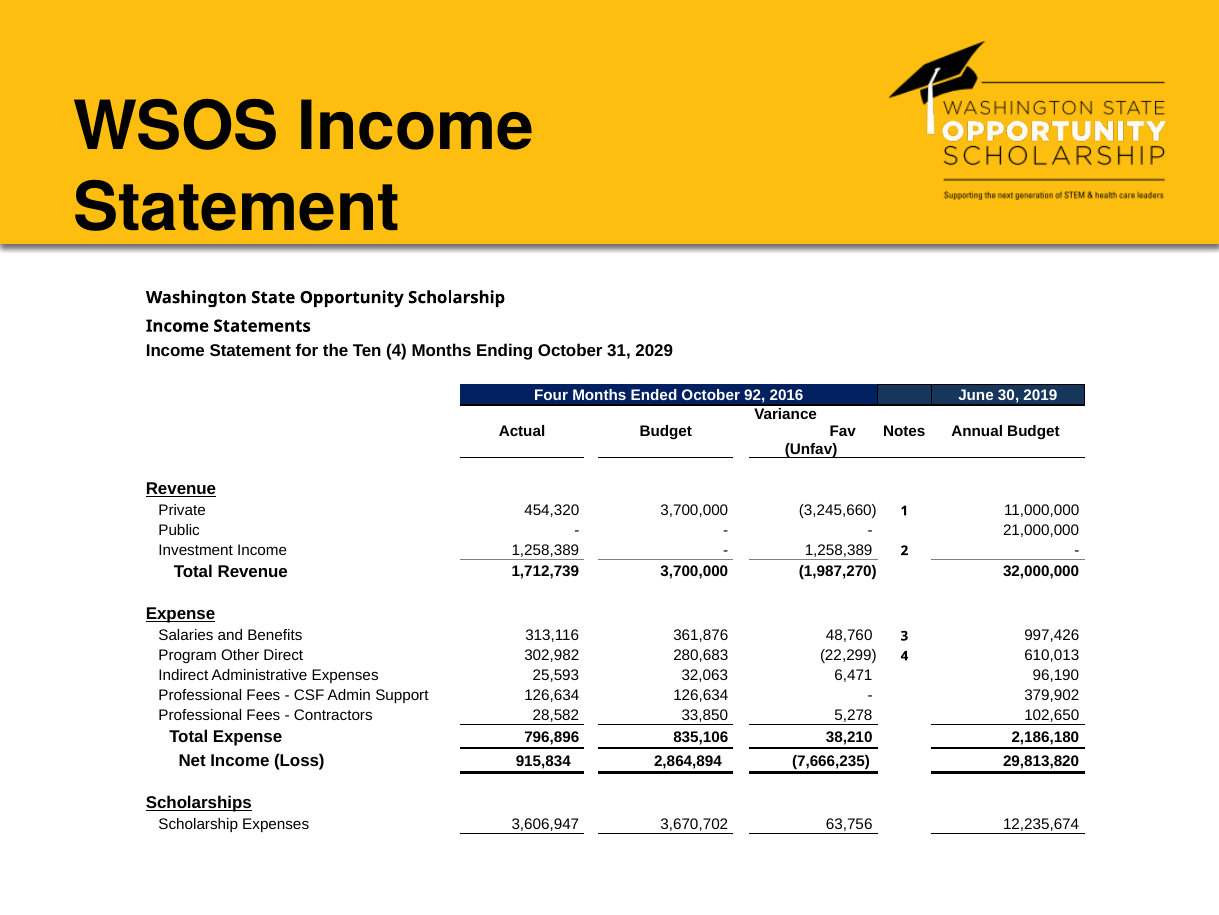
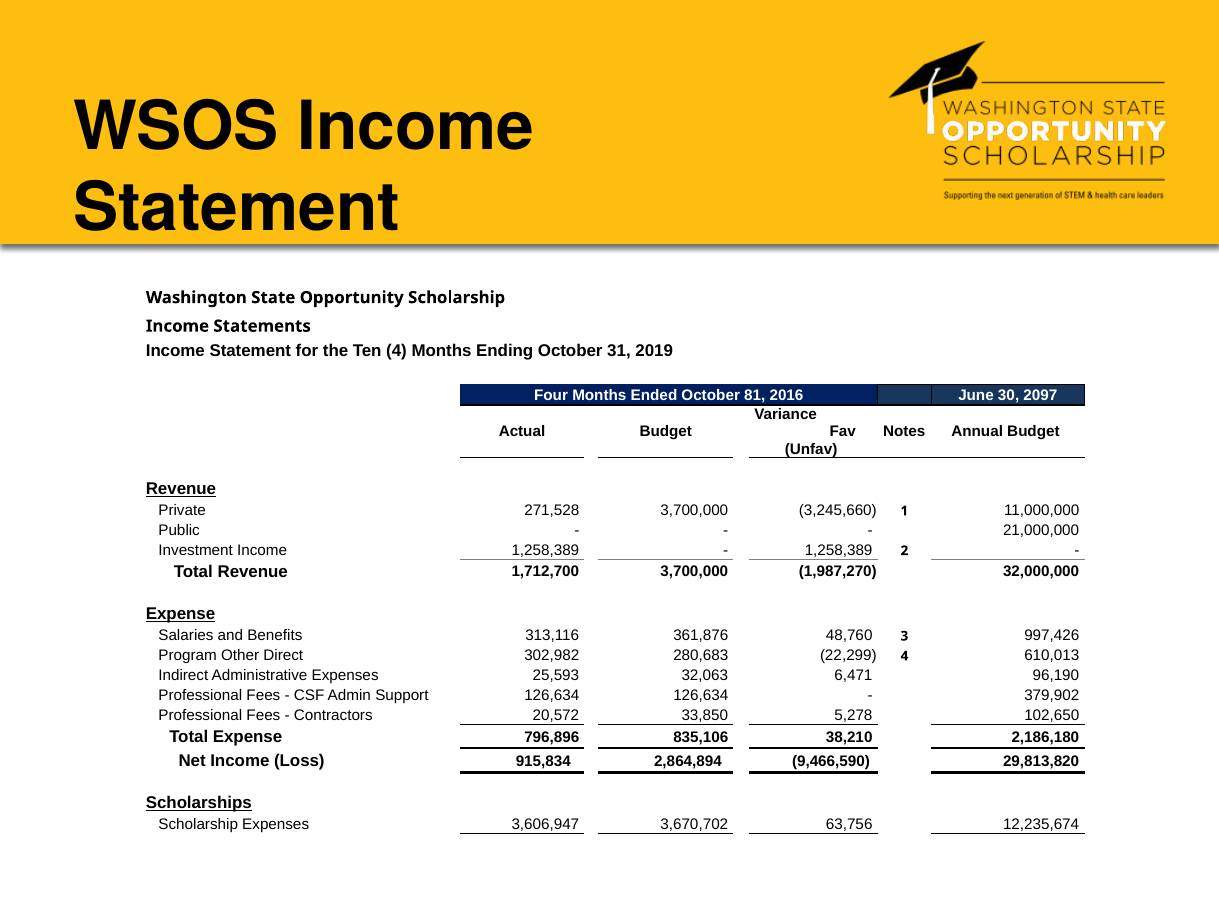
2029: 2029 -> 2019 (654, 351)
92: 92 -> 81 (755, 395)
2019: 2019 -> 2097 (1040, 395)
454,320: 454,320 -> 271,528 (552, 510)
1,712,739: 1,712,739 -> 1,712,700 (545, 571)
28,582: 28,582 -> 20,572 (556, 714)
7,666,235: 7,666,235 -> 9,466,590 (831, 760)
